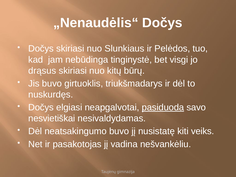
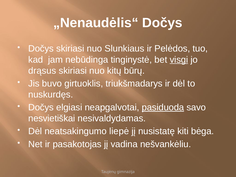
visgi underline: none -> present (179, 60)
neatsakingumo buvo: buvo -> liepė (119, 131)
veiks: veiks -> bėga (203, 131)
